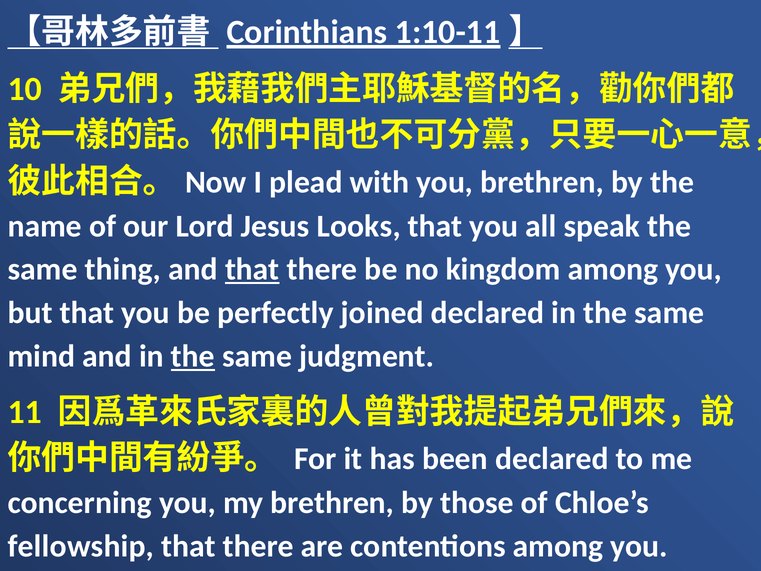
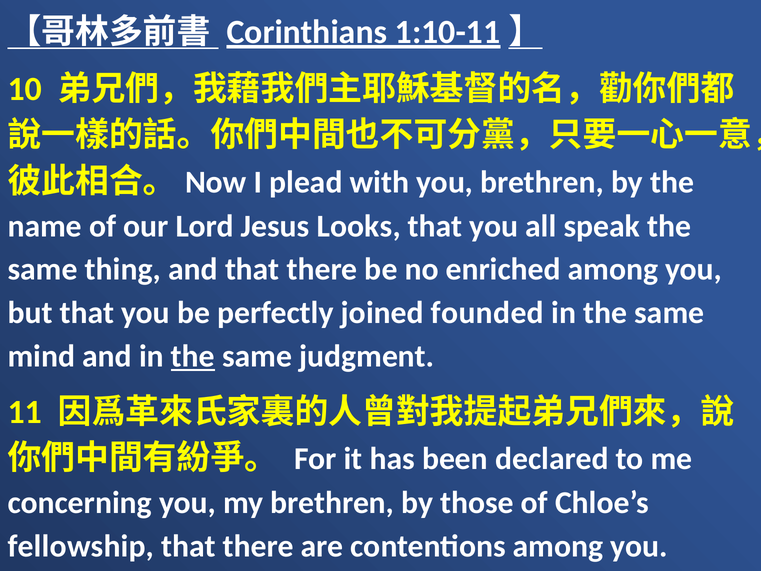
that underline: present -> none (252, 269)
kingdom: kingdom -> enriched (503, 269)
joined declared: declared -> founded (487, 313)
